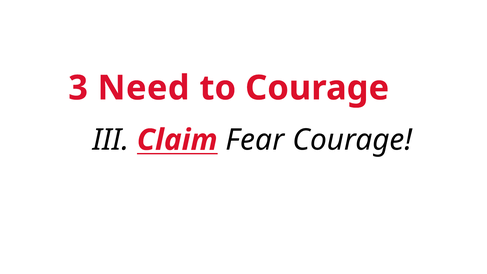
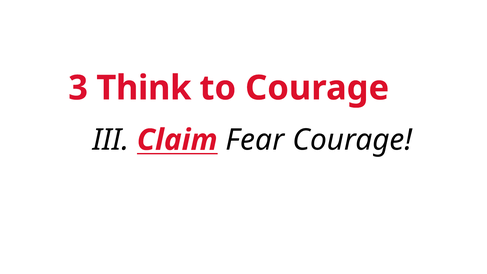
Need: Need -> Think (144, 88)
